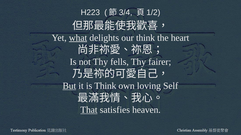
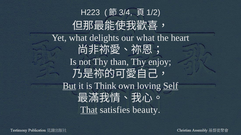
what underline: present -> none (78, 38)
our think: think -> what (145, 38)
fells: fells -> than (120, 62)
fairer: fairer -> enjoy (160, 62)
Self underline: none -> present (171, 86)
heaven: heaven -> beauty (146, 110)
